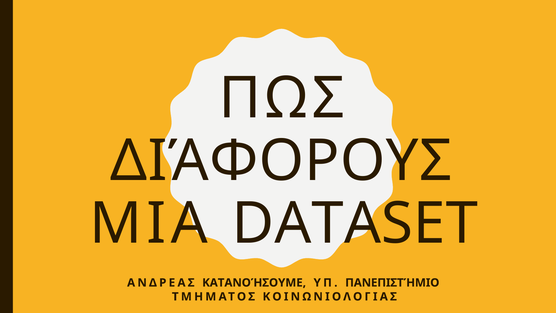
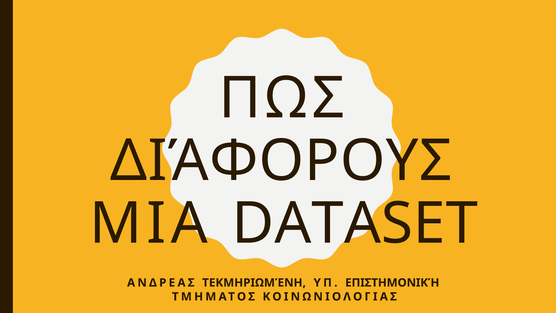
ΚΑΤΑΝΟΉΣΟΥΜΕ: ΚΑΤΑΝΟΉΣΟΥΜΕ -> ΤΕΚΜΗΡΙΩΜΈΝΗ (254, 283)
ΠΑΝΕΠΙΣΤΉΜΙΟ: ΠΑΝΕΠΙΣΤΉΜΙΟ -> ΕΠΙΣΤΗΜΟΝΙΚΉ (392, 283)
